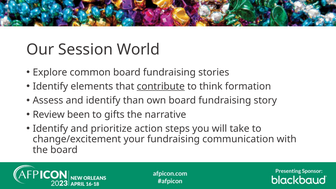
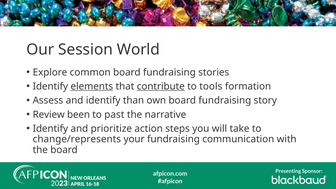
elements underline: none -> present (92, 86)
think: think -> tools (211, 86)
gifts: gifts -> past (114, 115)
change/excitement: change/excitement -> change/represents (77, 139)
